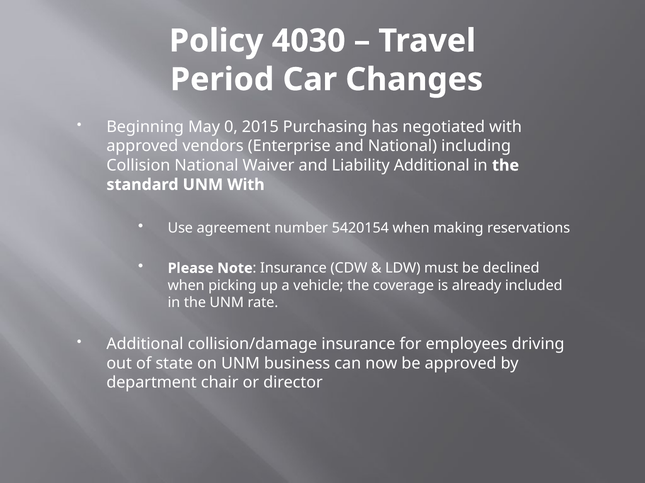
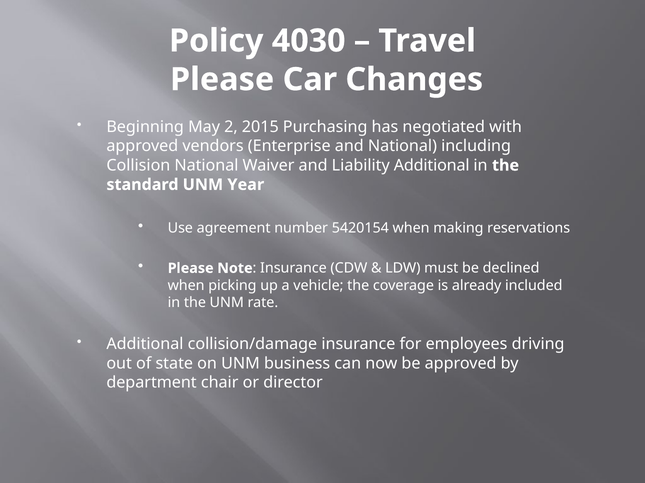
Period: Period -> Please (222, 80)
0: 0 -> 2 (231, 127)
UNM With: With -> Year (246, 185)
